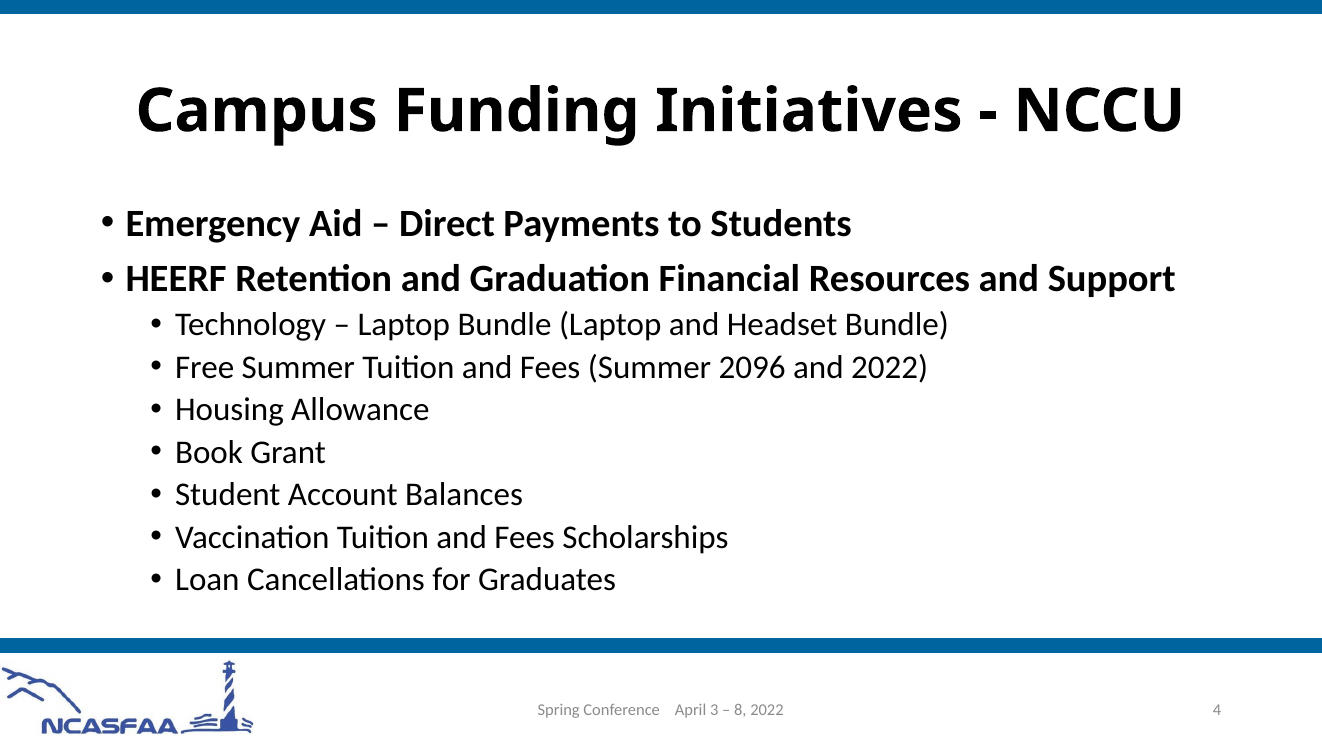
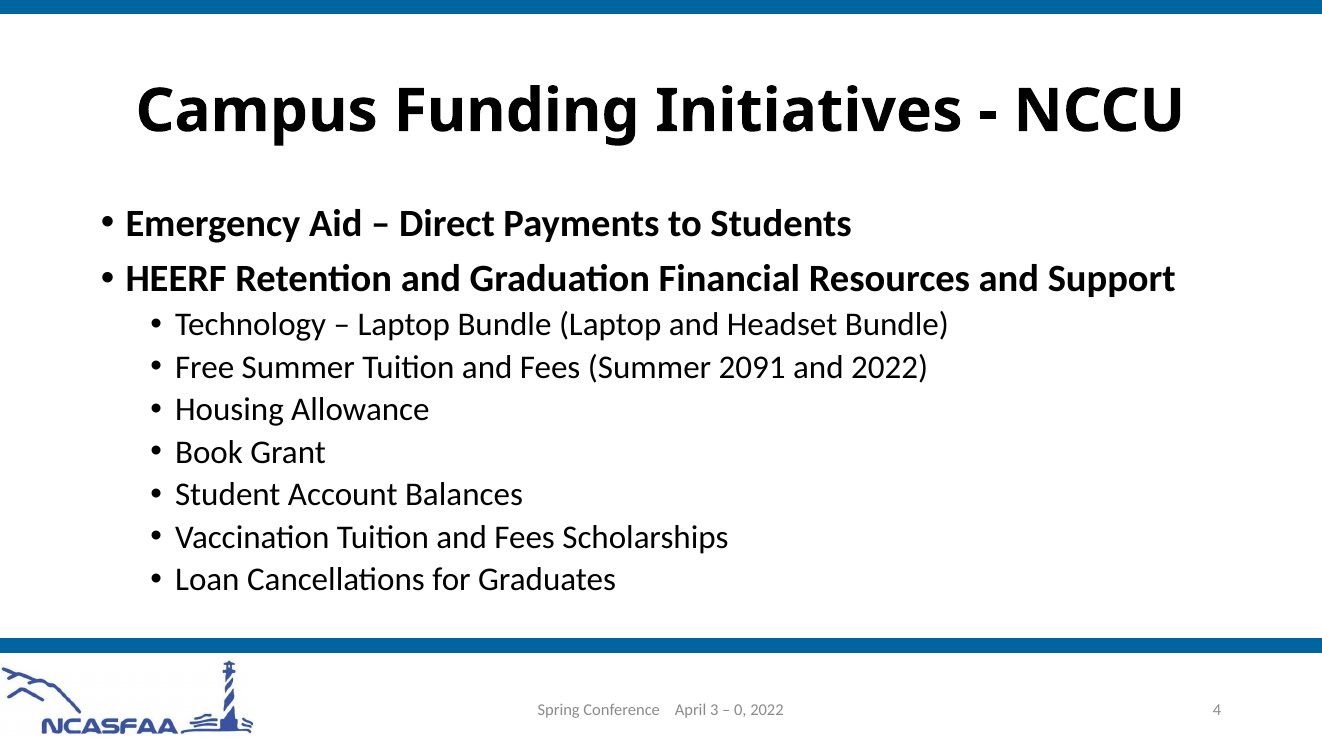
2096: 2096 -> 2091 (752, 367)
8: 8 -> 0 (740, 710)
